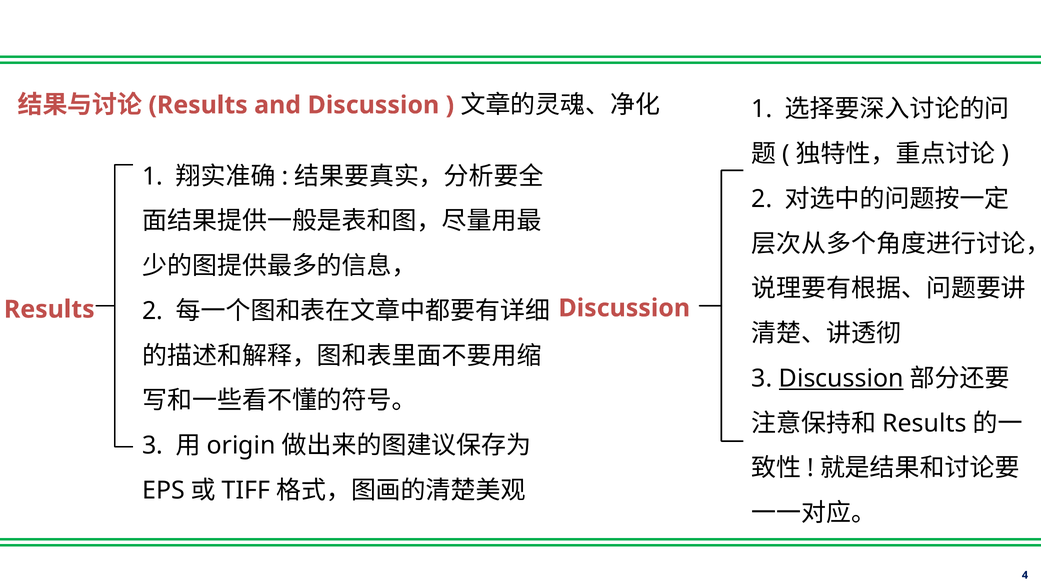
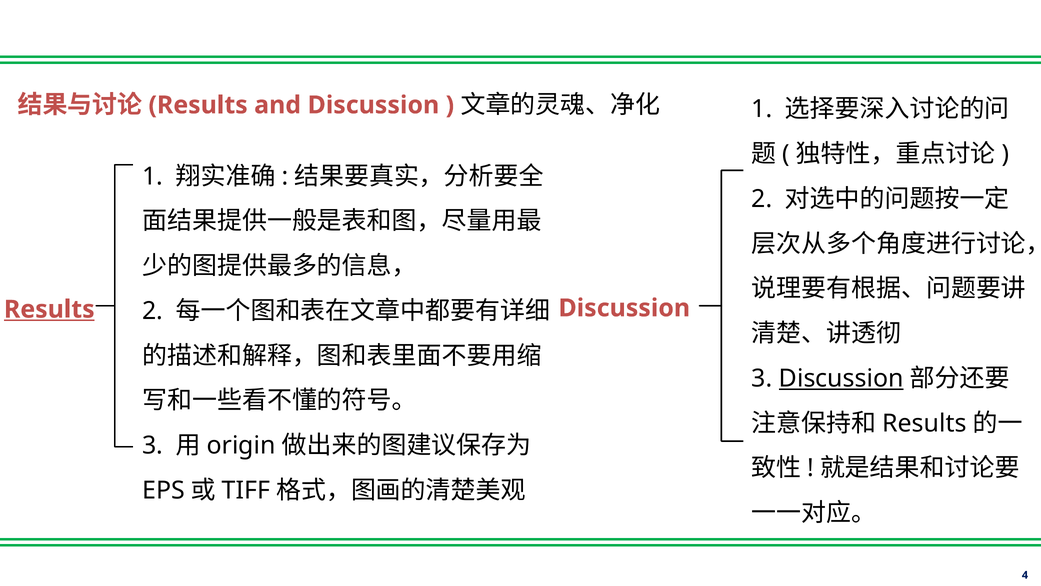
Results underline: none -> present (49, 309)
